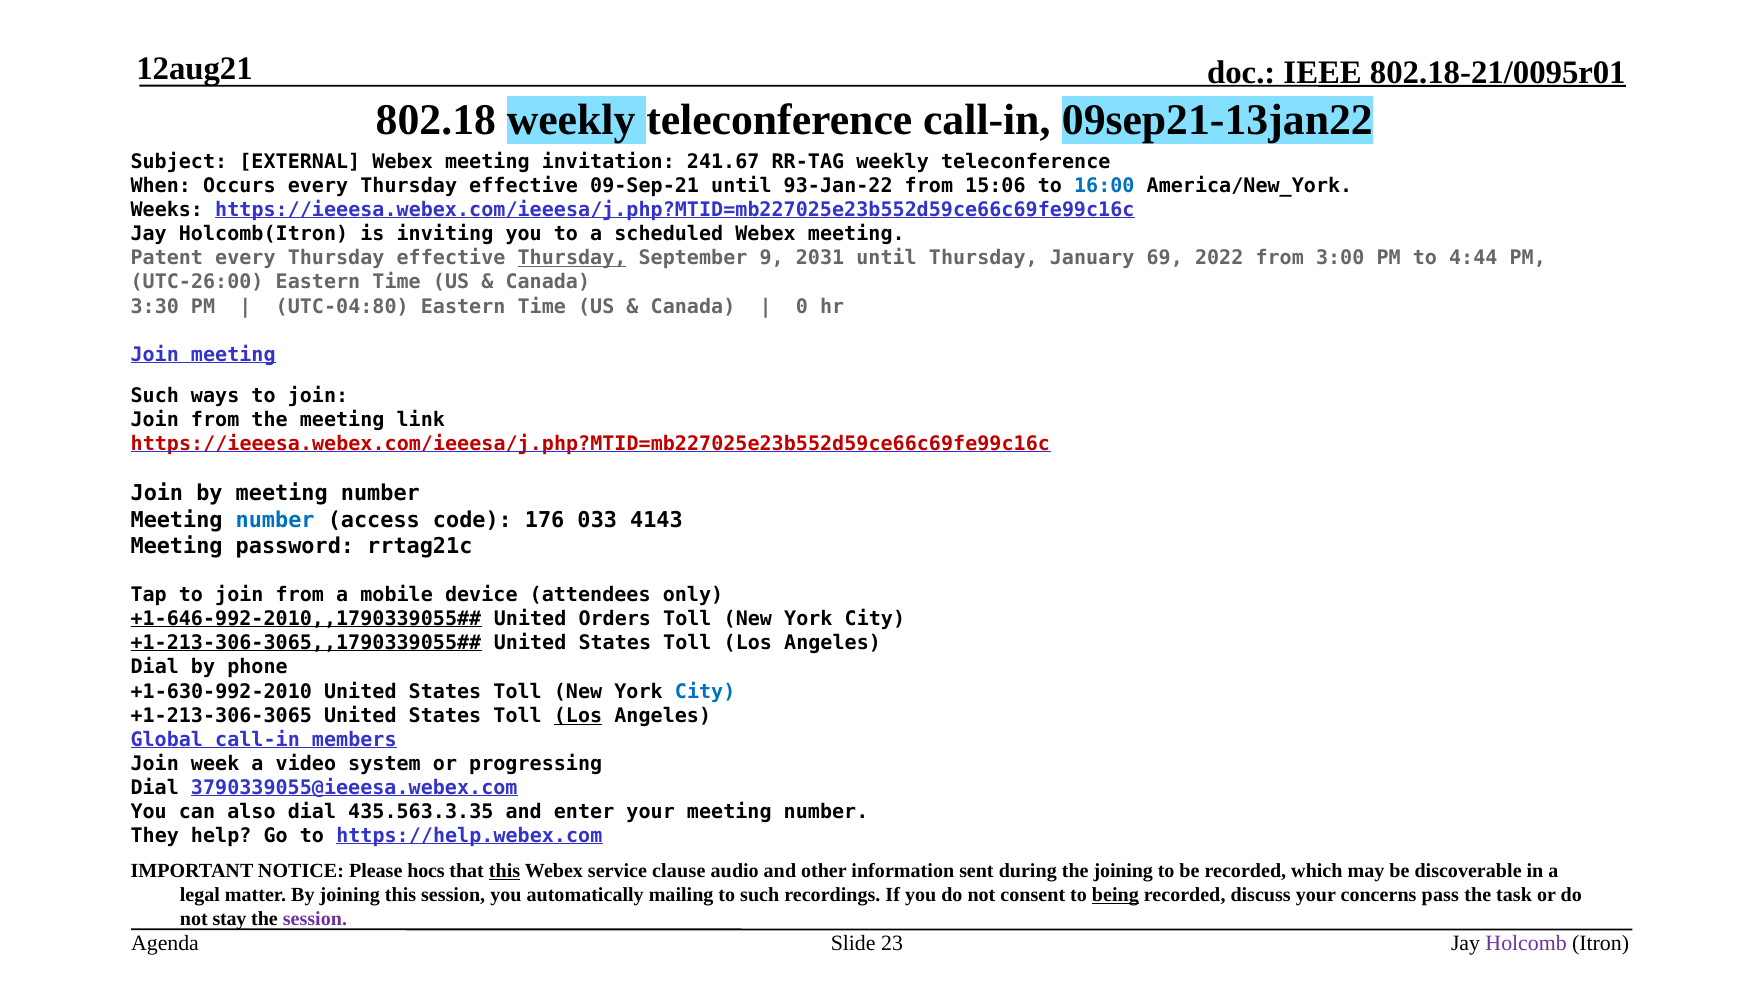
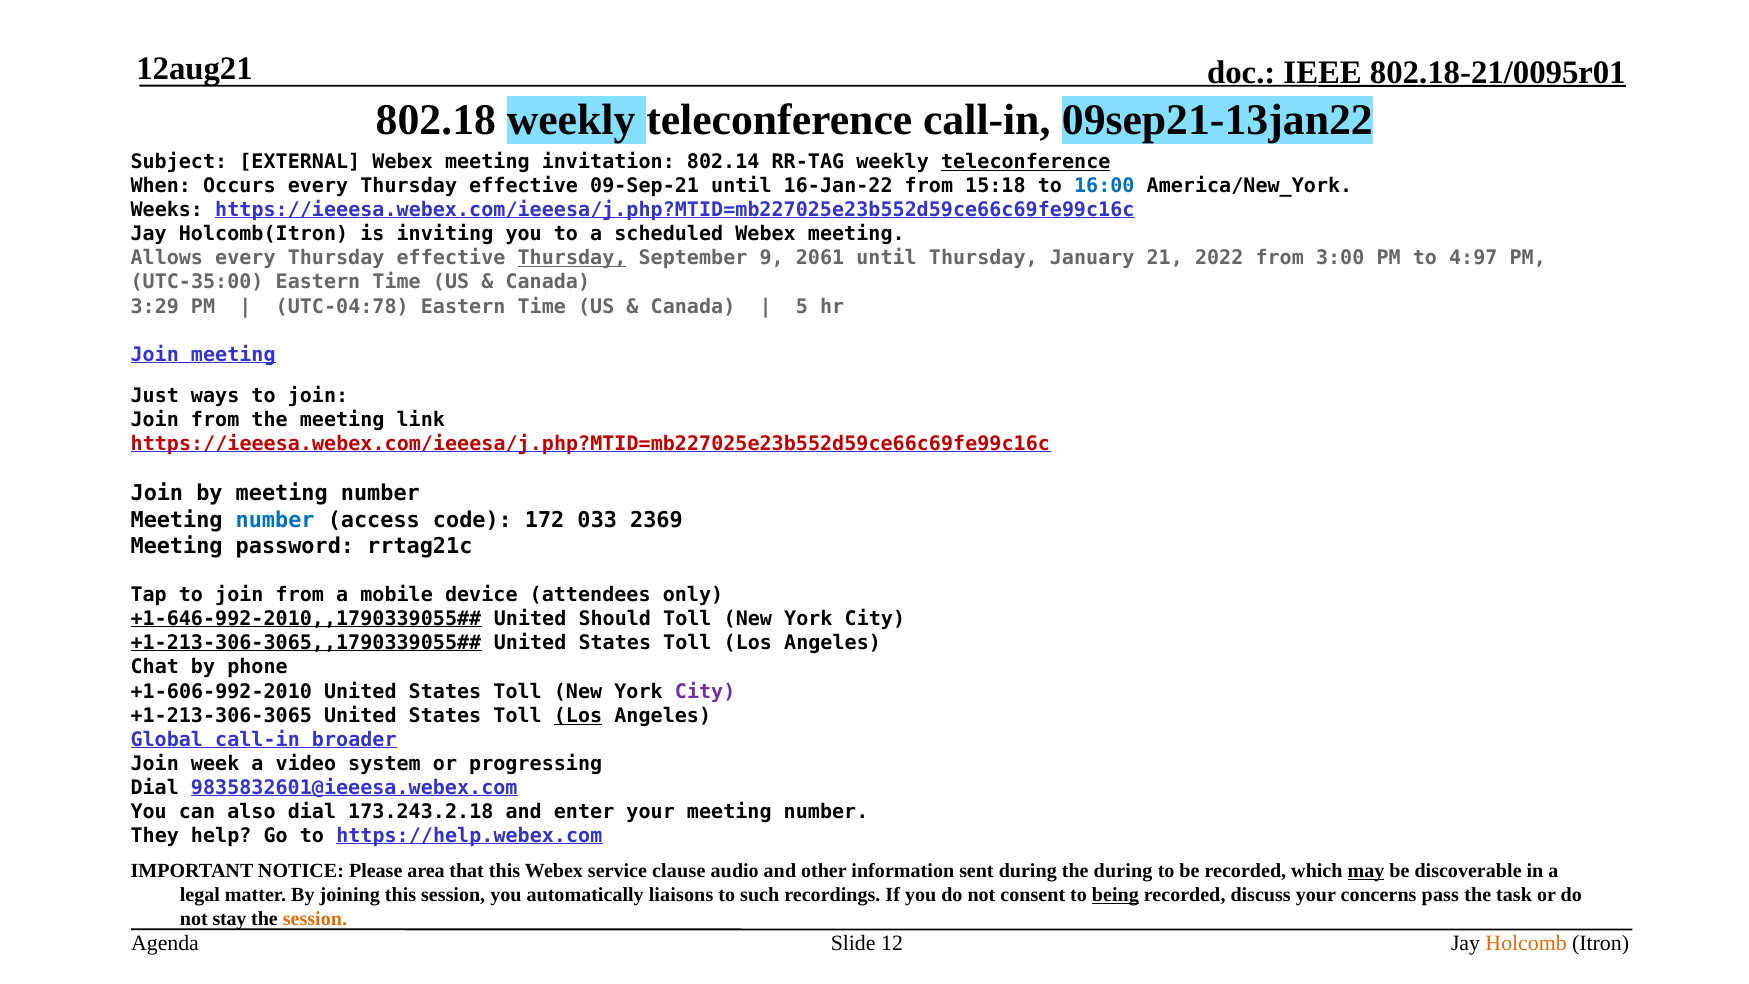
241.67: 241.67 -> 802.14 (723, 162)
teleconference underline: none -> present (1026, 162)
93-Jan-22: 93-Jan-22 -> 16-Jan-22 (838, 186)
15:06: 15:06 -> 15:18 (995, 186)
Patent: Patent -> Allows (167, 258)
2031: 2031 -> 2061 (820, 258)
69: 69 -> 21 (1165, 258)
4:44: 4:44 -> 4:97 (1473, 258)
UTC-26:00: UTC-26:00 -> UTC-35:00 (197, 282)
3:30: 3:30 -> 3:29 (155, 306)
UTC-04:80: UTC-04:80 -> UTC-04:78 (342, 306)
0: 0 -> 5 (802, 306)
Such: Such -> Just (155, 396)
176: 176 -> 172 (545, 520)
4143: 4143 -> 2369 (656, 520)
Orders: Orders -> Should (615, 619)
Dial: Dial -> Chat (155, 667)
+1-630-992-2010: +1-630-992-2010 -> +1-606-992-2010 (221, 691)
City colour: blue -> purple (705, 691)
members: members -> broader (354, 739)
3790339055@ieeesa.webex.com: 3790339055@ieeesa.webex.com -> 9835832601@ieeesa.webex.com (354, 788)
435.563.3.35: 435.563.3.35 -> 173.243.2.18 (421, 812)
hocs: hocs -> area (426, 871)
this underline: present -> none (505, 871)
the joining: joining -> during (1123, 871)
may underline: none -> present (1366, 871)
mailing: mailing -> liaisons (681, 895)
session colour: purple -> orange (315, 919)
23: 23 -> 12 (892, 944)
Holcomb colour: purple -> orange (1526, 944)
